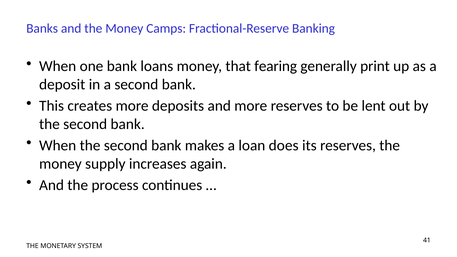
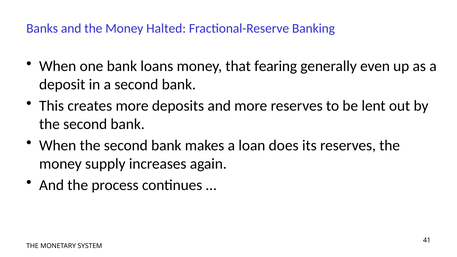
Camps: Camps -> Halted (166, 28)
print: print -> even (375, 66)
